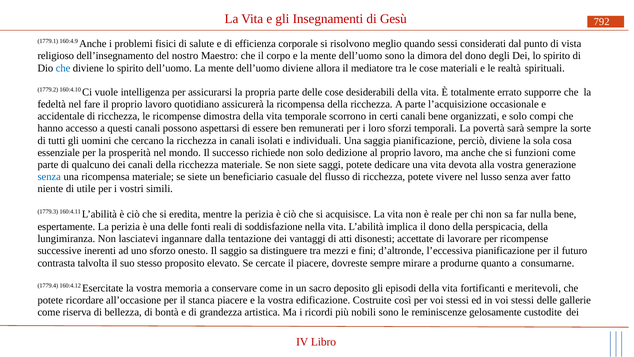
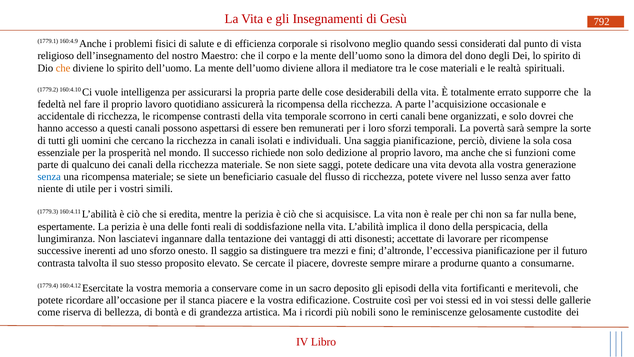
che colour: blue -> orange (63, 68)
dimostra: dimostra -> contrasti (222, 116)
compi: compi -> dovrei (543, 116)
